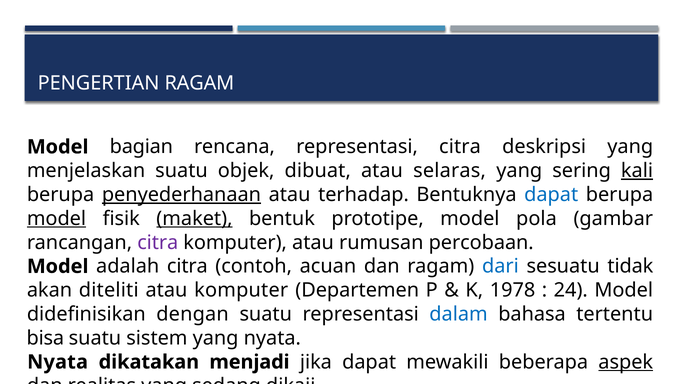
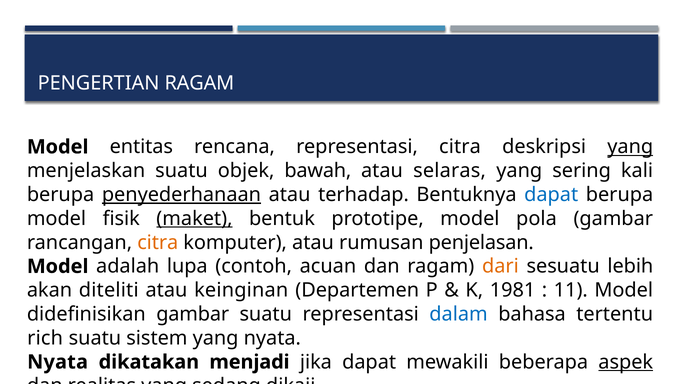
bagian: bagian -> entitas (141, 147)
yang underline: none -> present (630, 147)
dibuat: dibuat -> bawah (318, 171)
kali underline: present -> none (637, 171)
model underline: present -> none (56, 219)
citra colour: purple -> orange (158, 243)
percobaan: percobaan -> penjelasan (481, 243)
adalah citra: citra -> lupa (187, 267)
dari colour: blue -> orange (500, 267)
tidak: tidak -> lebih (630, 267)
atau komputer: komputer -> keinginan (241, 290)
1978: 1978 -> 1981 (513, 290)
24: 24 -> 11 (571, 290)
didefinisikan dengan: dengan -> gambar (193, 314)
bisa: bisa -> rich (45, 338)
